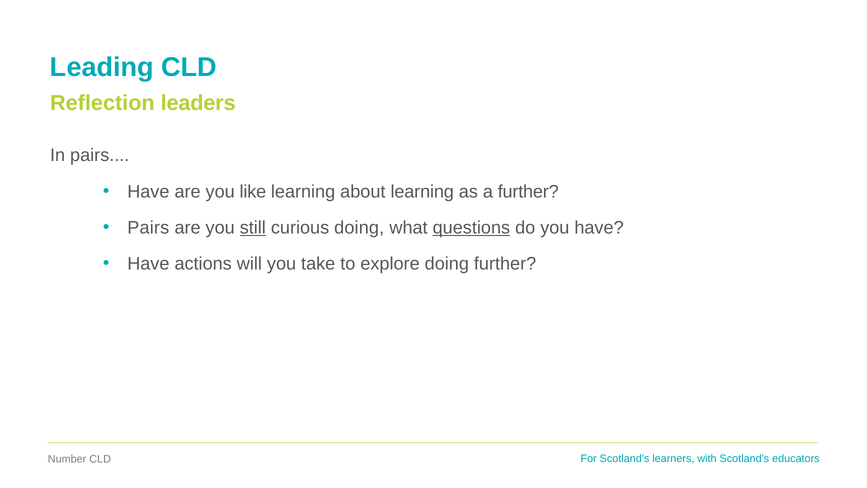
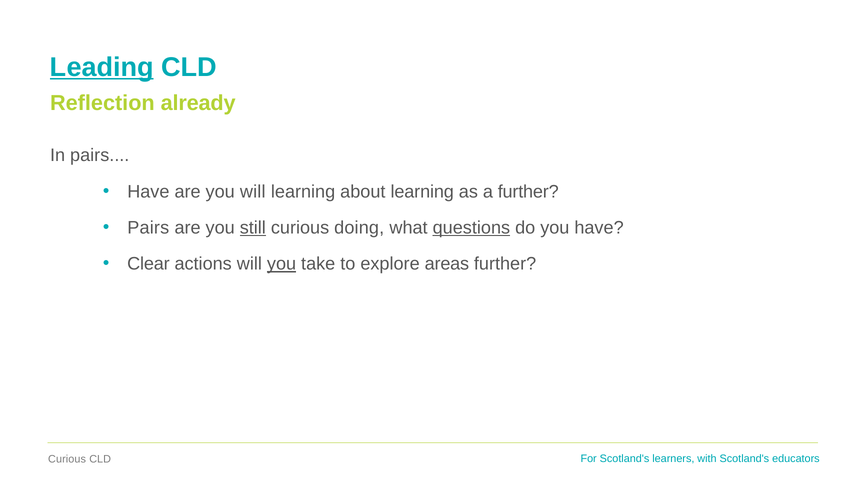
Leading underline: none -> present (102, 67)
leaders: leaders -> already (198, 103)
you like: like -> will (253, 192)
Have: Have -> Clear (148, 264)
you underline: none -> present (282, 264)
explore doing: doing -> areas (447, 264)
Number: Number -> Curious (67, 459)
